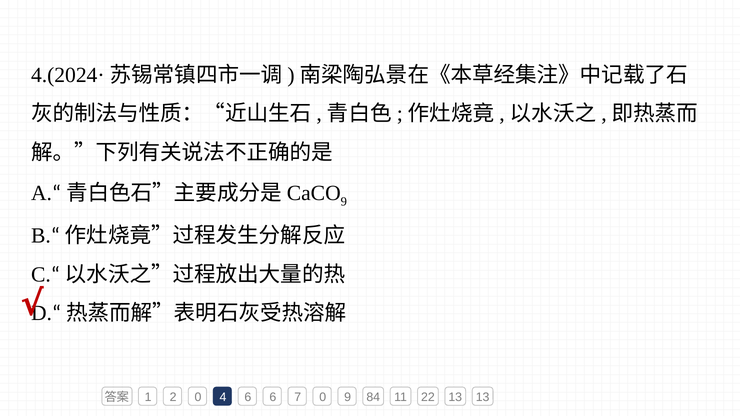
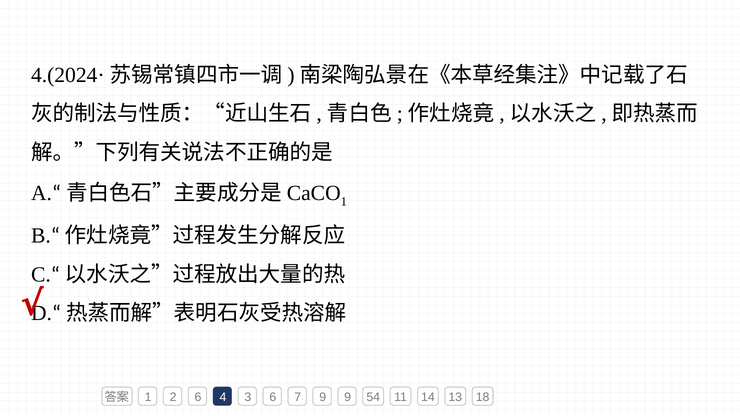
9: 9 -> 1 (344, 202)
2 0: 0 -> 6 (198, 397)
4 6: 6 -> 3 (248, 397)
7 0: 0 -> 9 (323, 397)
84: 84 -> 54 (373, 397)
22: 22 -> 14 (428, 397)
13 13: 13 -> 18 (483, 397)
